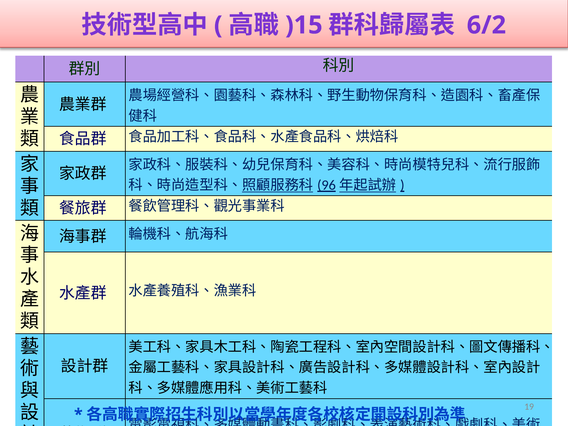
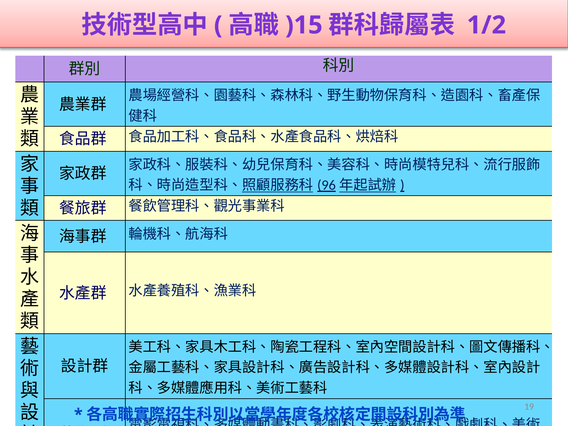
6/2: 6/2 -> 1/2 (486, 25)
